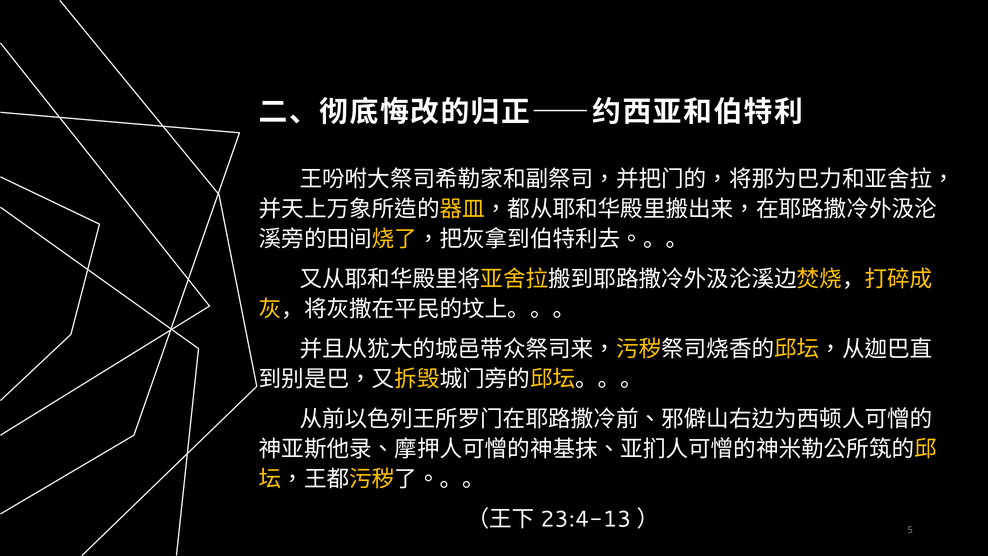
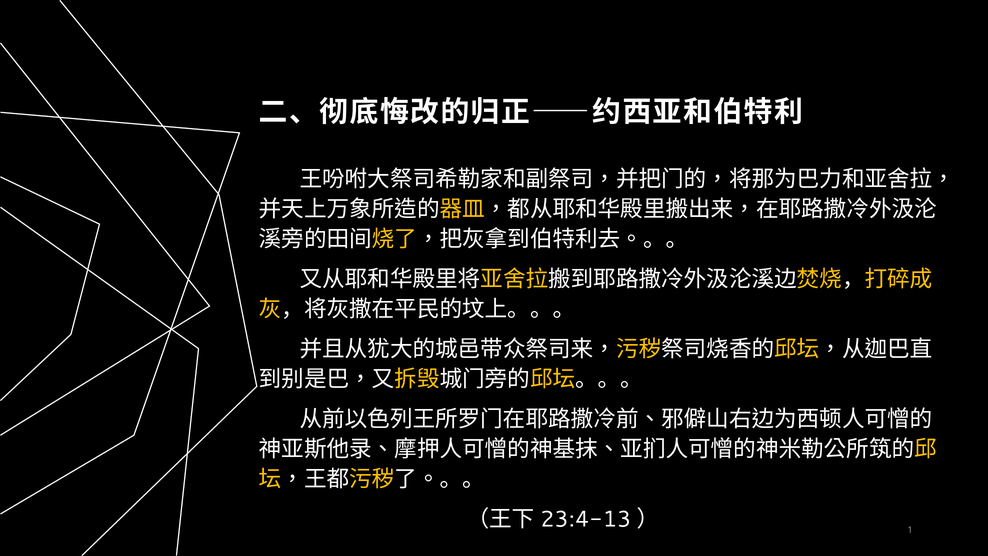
5: 5 -> 1 (910, 530)
